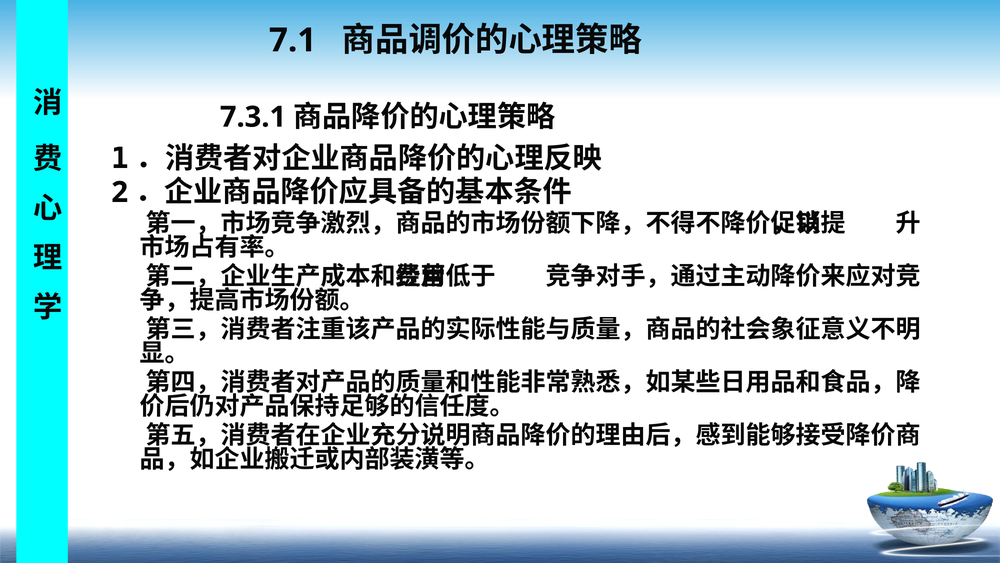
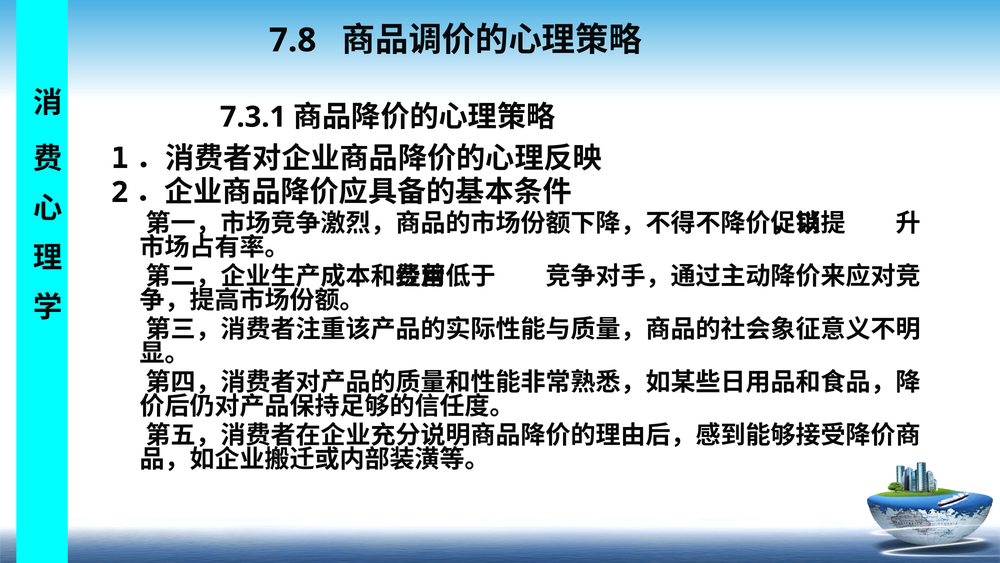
7.1: 7.1 -> 7.8 (293, 40)
